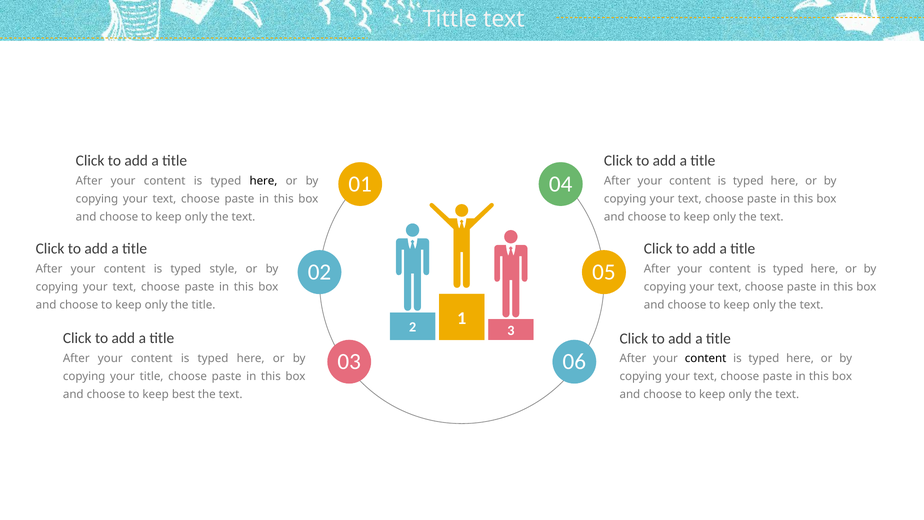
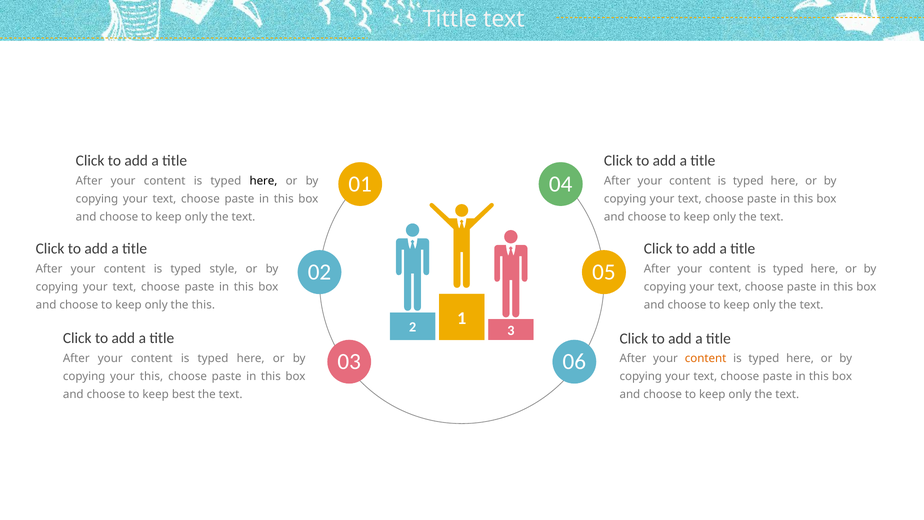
the title: title -> this (203, 305)
content colour: black -> orange (706, 358)
your title: title -> this (152, 376)
